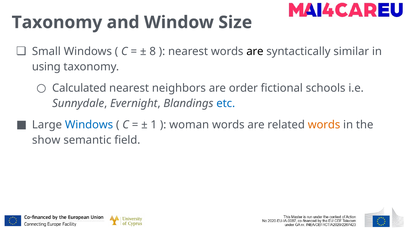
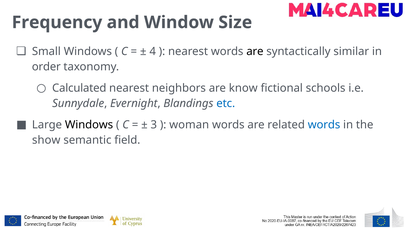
Taxonomy: Taxonomy -> Frequency (57, 22)
8: 8 -> 4 (153, 51)
using: using -> order (46, 67)
order: order -> know (243, 88)
Windows colour: blue -> black (89, 125)
1: 1 -> 3 (154, 125)
words colour: orange -> blue (324, 125)
